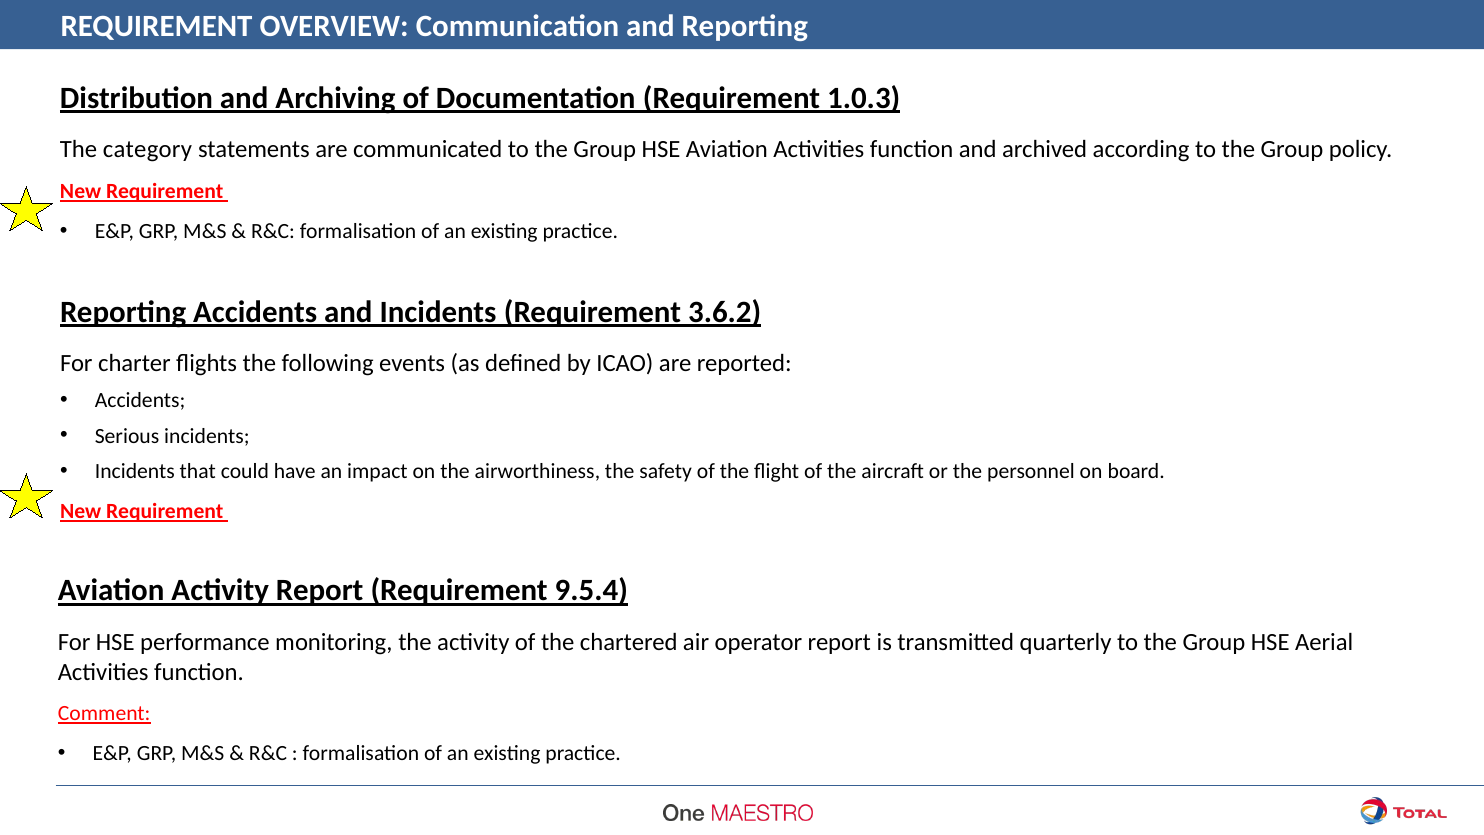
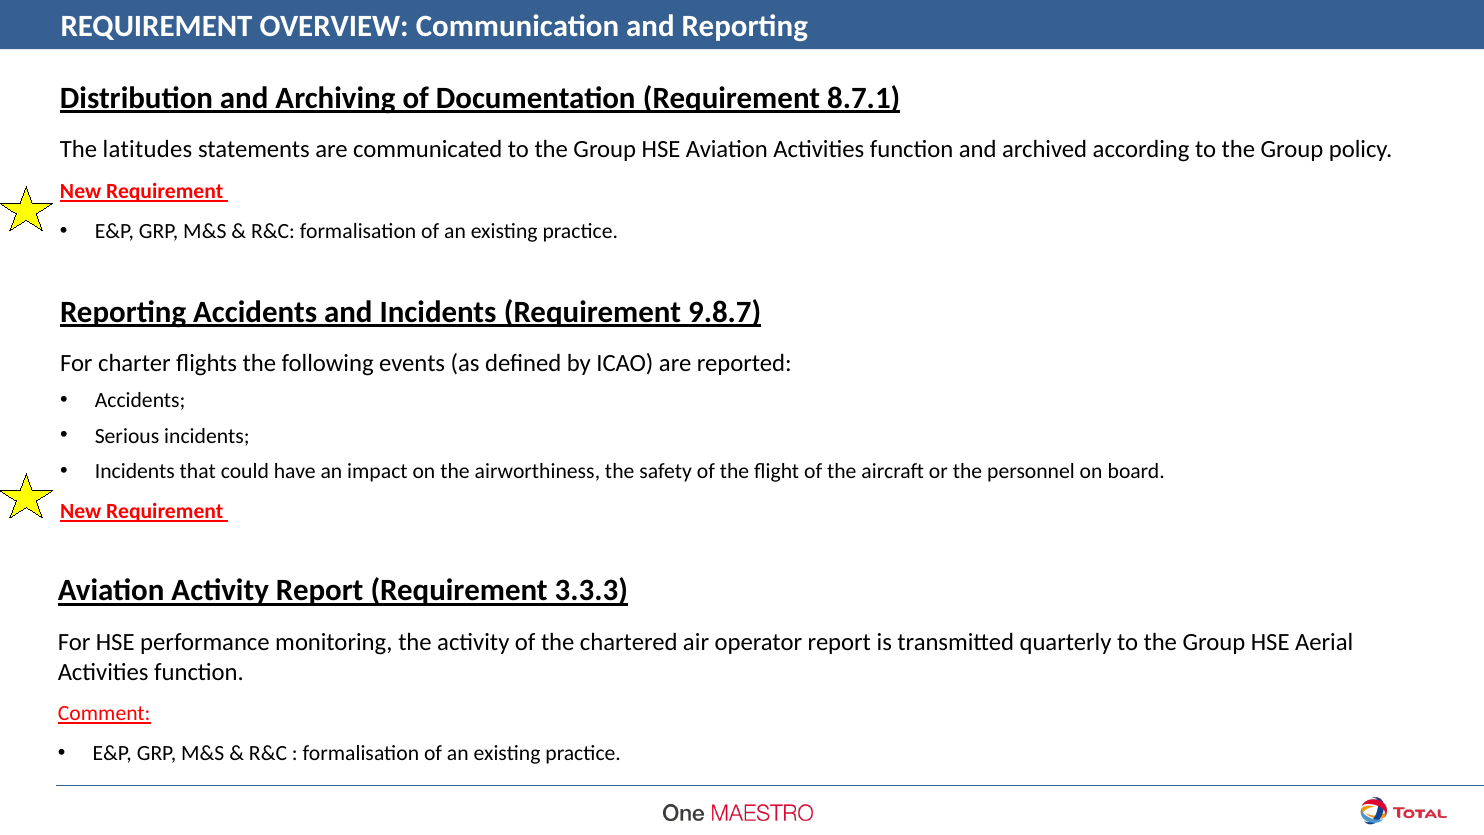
1.0.3: 1.0.3 -> 8.7.1 (864, 98)
category: category -> latitudes (147, 150)
3.6.2: 3.6.2 -> 9.8.7 (725, 312)
9.5.4: 9.5.4 -> 3.3.3 (591, 591)
